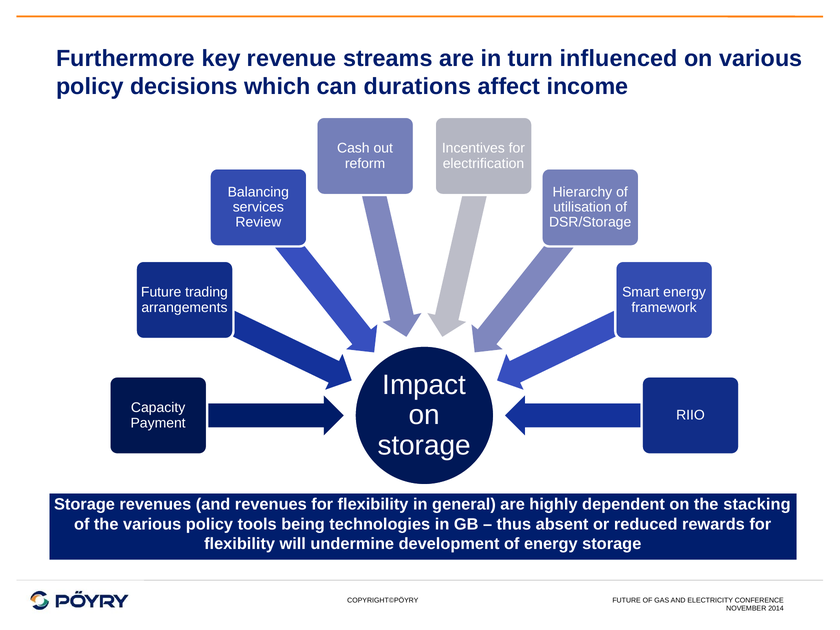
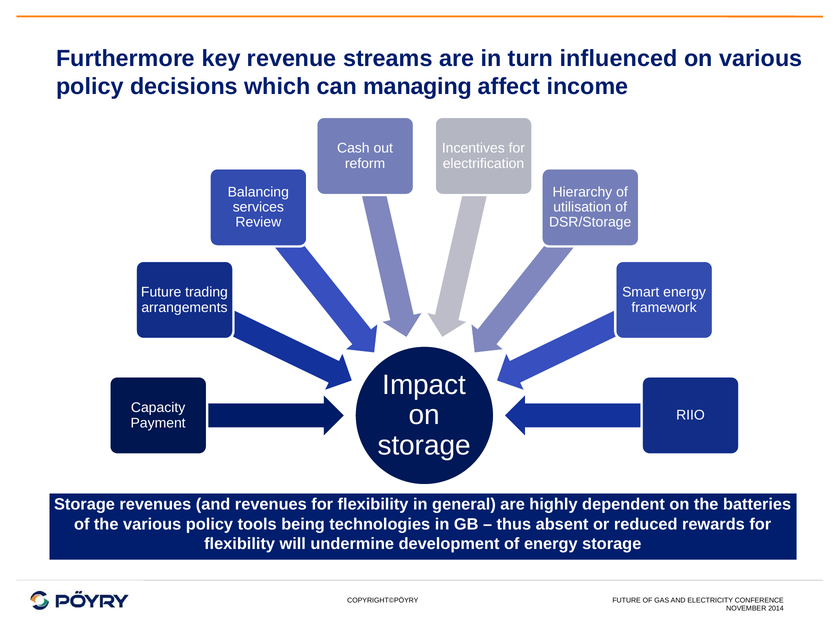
durations: durations -> managing (418, 87)
stacking: stacking -> batteries (757, 505)
